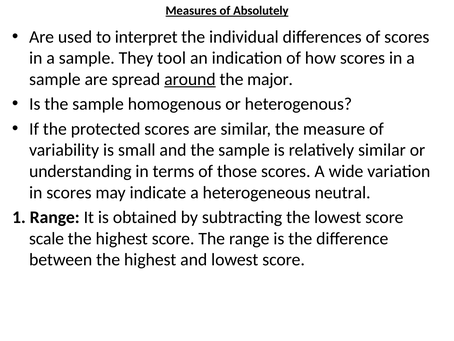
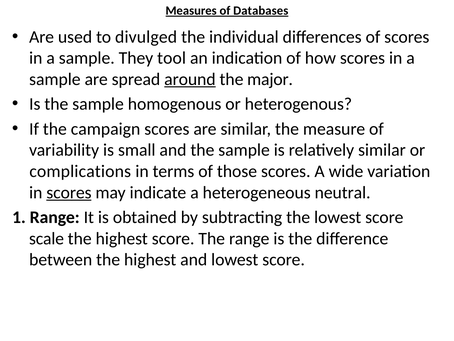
Absolutely: Absolutely -> Databases (261, 11)
interpret: interpret -> divulged (146, 37)
protected: protected -> campaign (106, 129)
understanding: understanding -> complications (80, 171)
scores underline: none -> present (69, 192)
